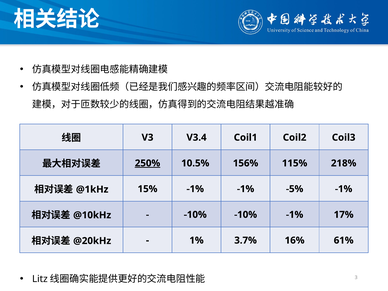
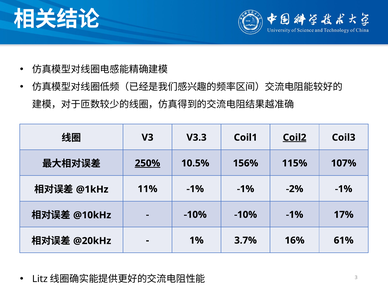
V3.4: V3.4 -> V3.3 (197, 137)
Coil2 underline: none -> present (295, 137)
218%: 218% -> 107% (344, 163)
15%: 15% -> 11% (148, 189)
-5%: -5% -> -2% (295, 189)
